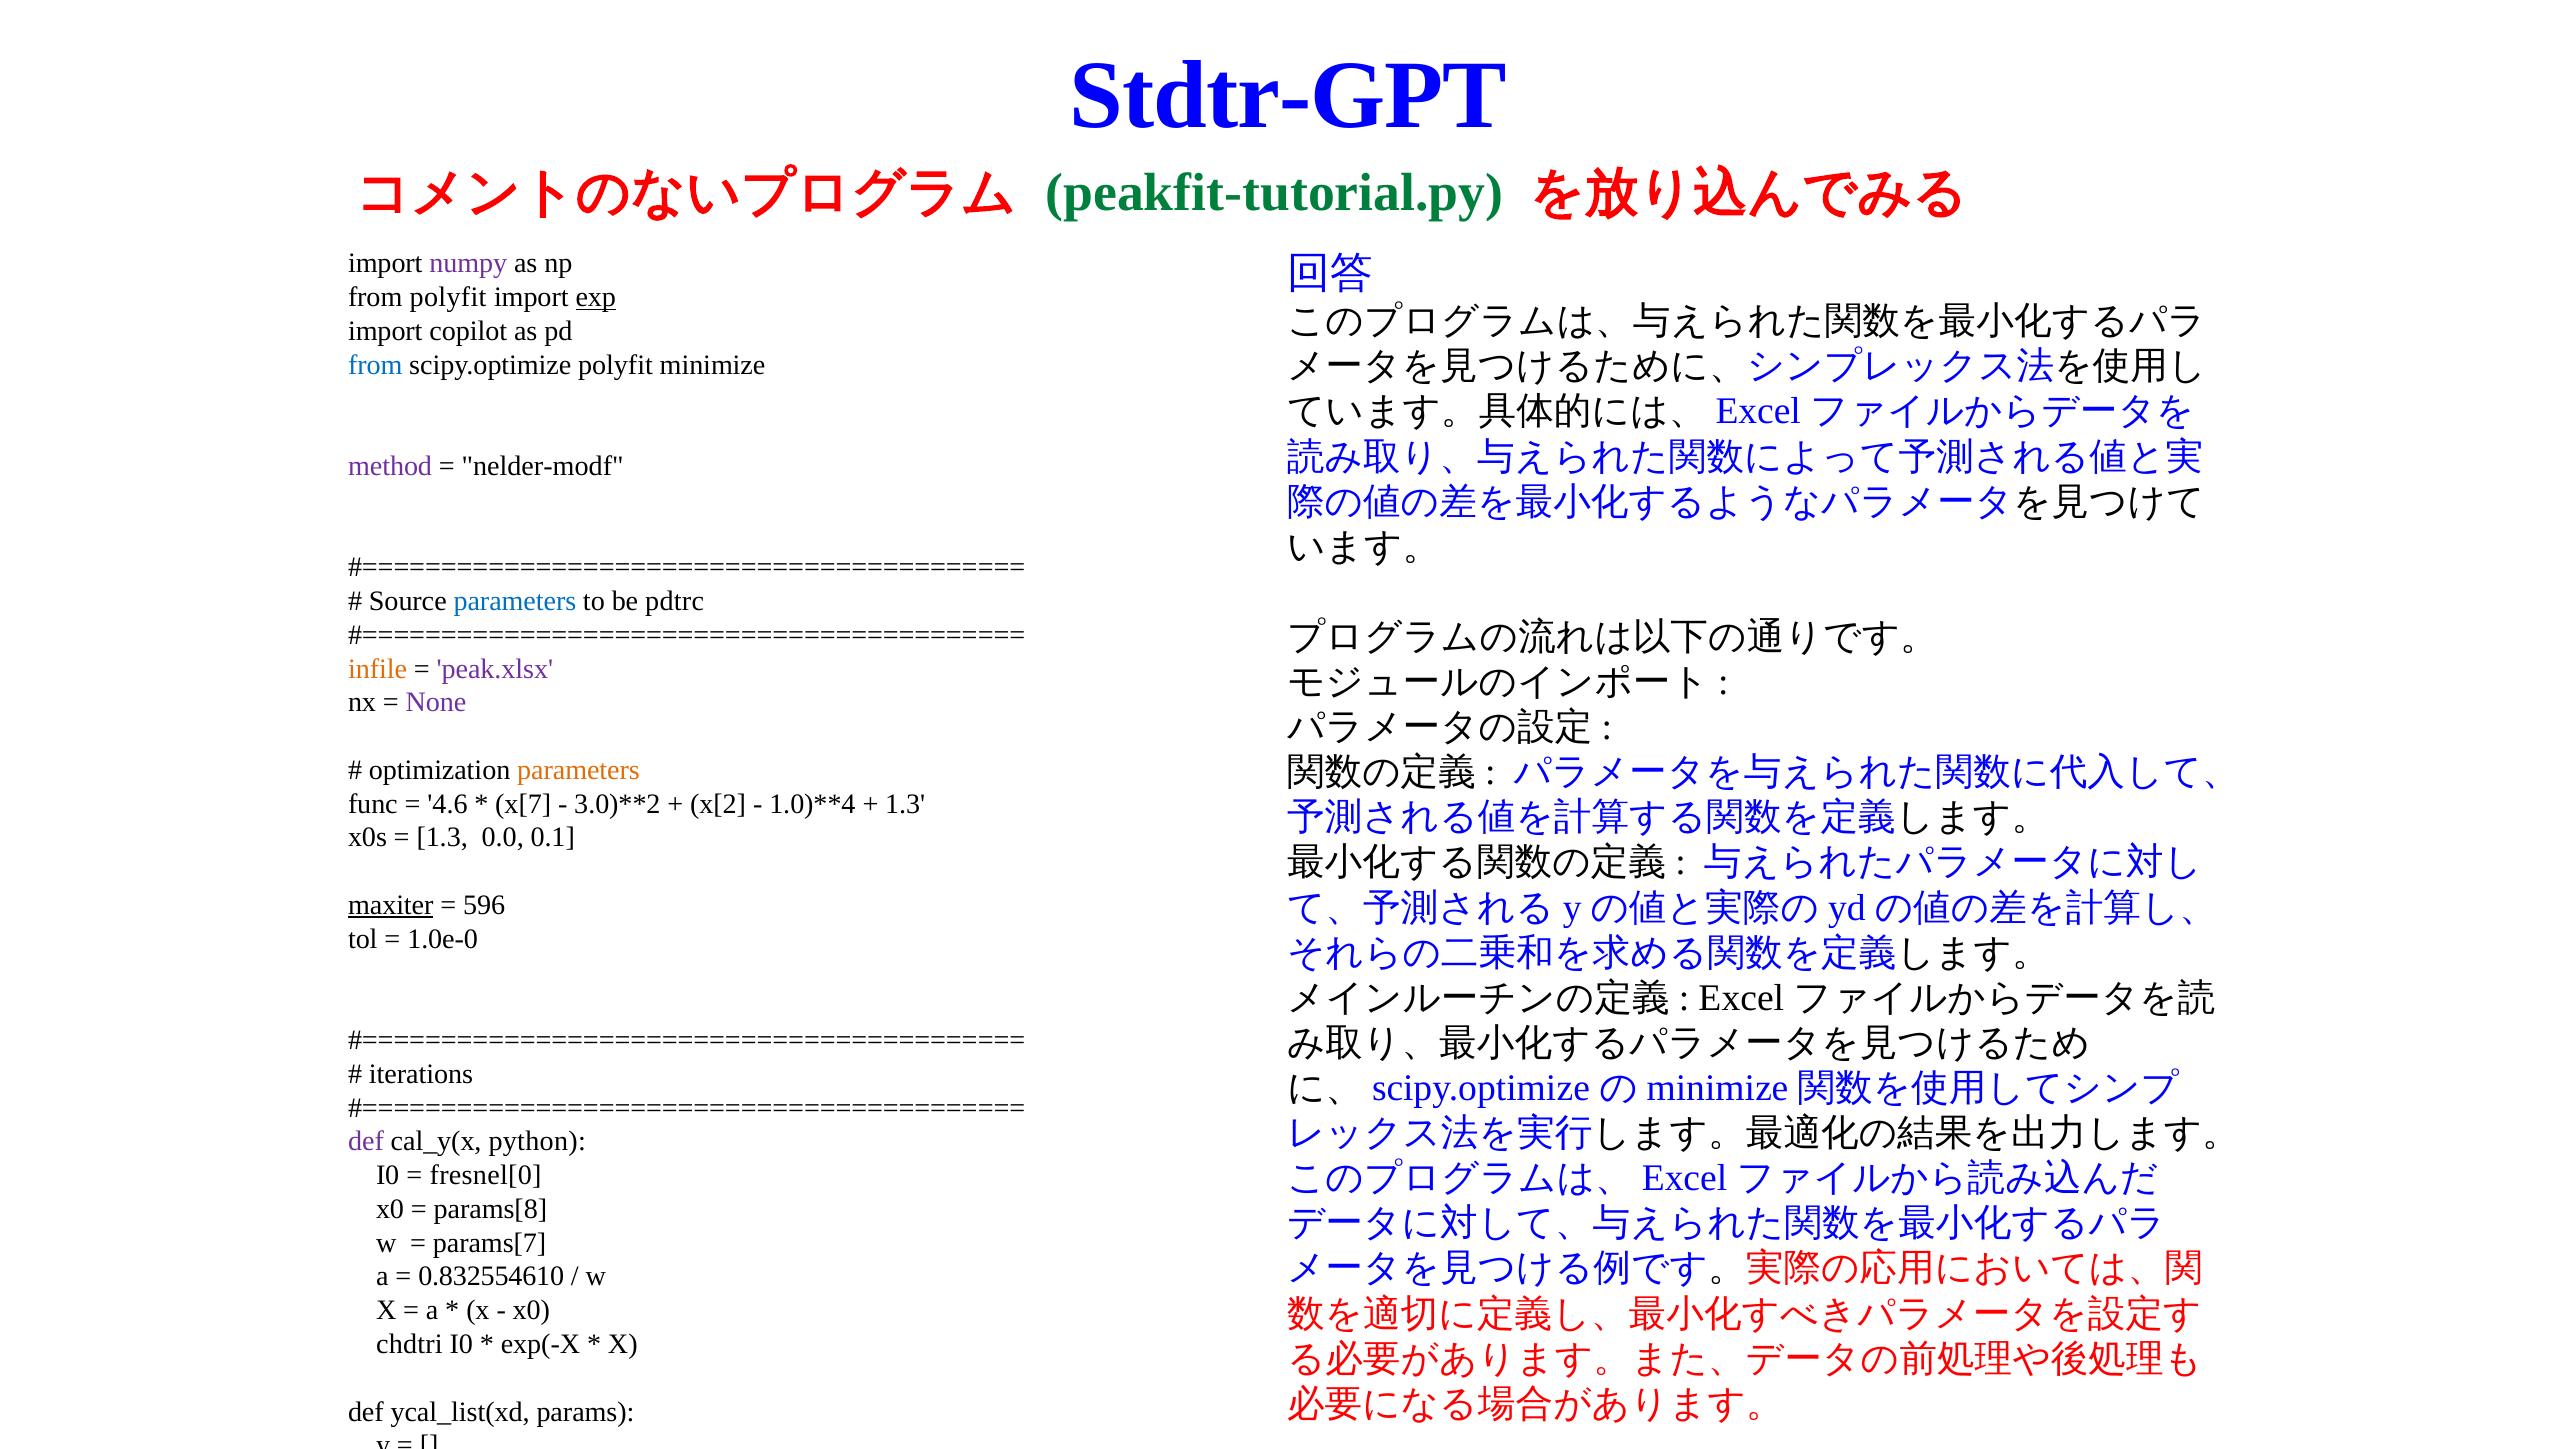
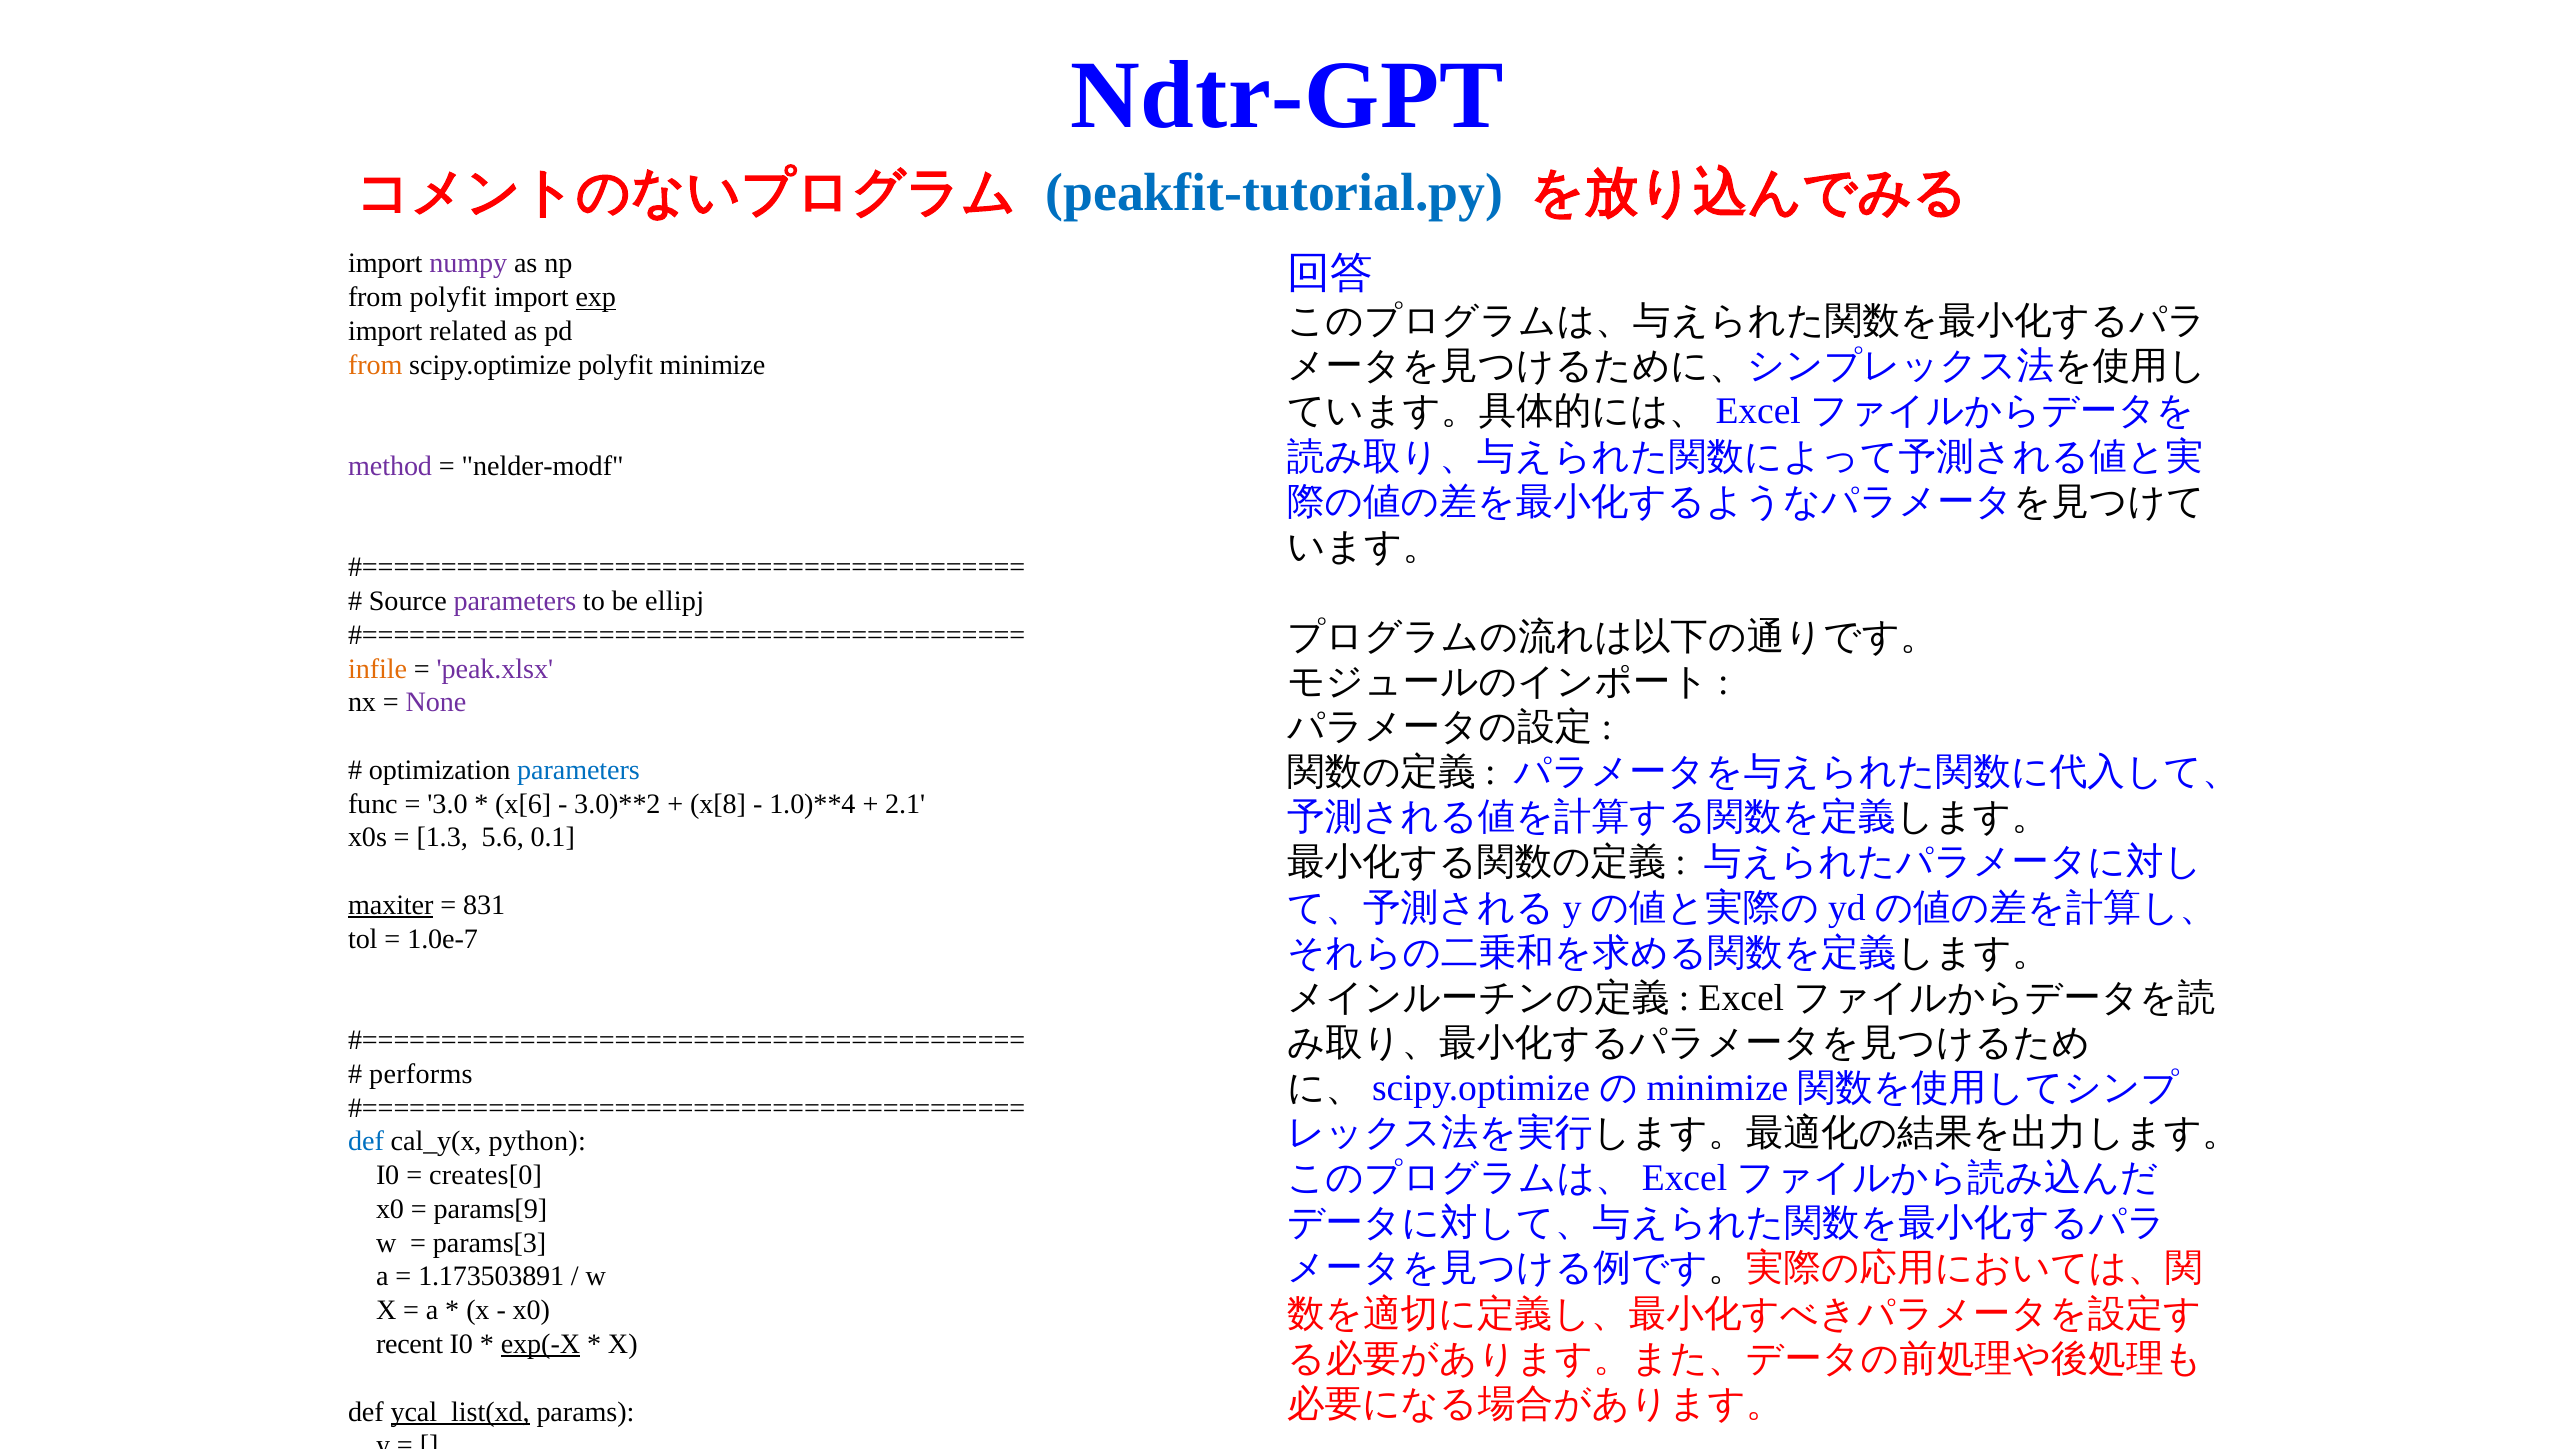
Stdtr-GPT: Stdtr-GPT -> Ndtr-GPT (1287, 95)
peakfit-tutorial.py colour: green -> blue (1274, 193)
copilot: copilot -> related (468, 331)
from colour: blue -> orange (375, 365)
parameters colour: blue -> purple (515, 601)
pdtrc: pdtrc -> ellipj (675, 601)
parameters colour: orange -> blue (578, 770)
4.6: 4.6 -> 3.0 (448, 804)
x[7: x[7 -> x[6 (523, 804)
x[2: x[2 -> x[8 (718, 804)
1.3: 1.3 -> 2.1 (905, 804)
1.3 0.0: 0.0 -> 5.6 (503, 838)
596: 596 -> 831 (484, 905)
1.0e-0: 1.0e-0 -> 1.0e-7 (443, 939)
iterations: iterations -> performs (421, 1074)
def colour: purple -> blue (366, 1142)
fresnel[0: fresnel[0 -> creates[0 (486, 1175)
params[8: params[8 -> params[9 (490, 1209)
params[7: params[7 -> params[3 (490, 1243)
0.832554610: 0.832554610 -> 1.173503891 (491, 1277)
chdtri: chdtri -> recent (410, 1344)
exp(-X underline: none -> present (540, 1344)
ycal_list(xd underline: none -> present (460, 1412)
